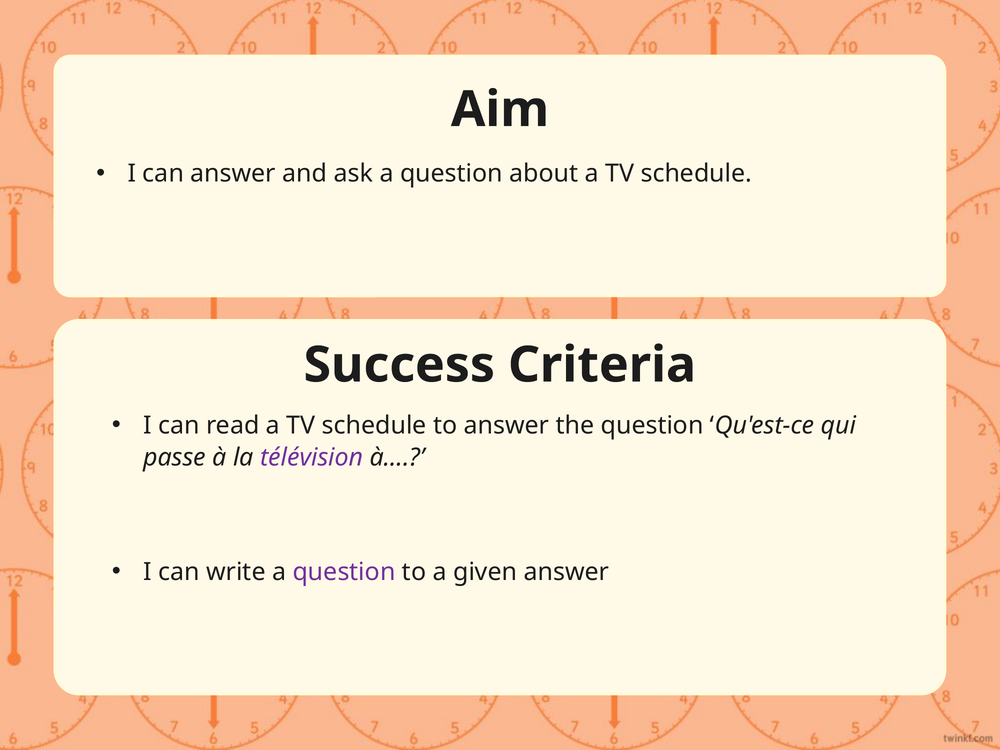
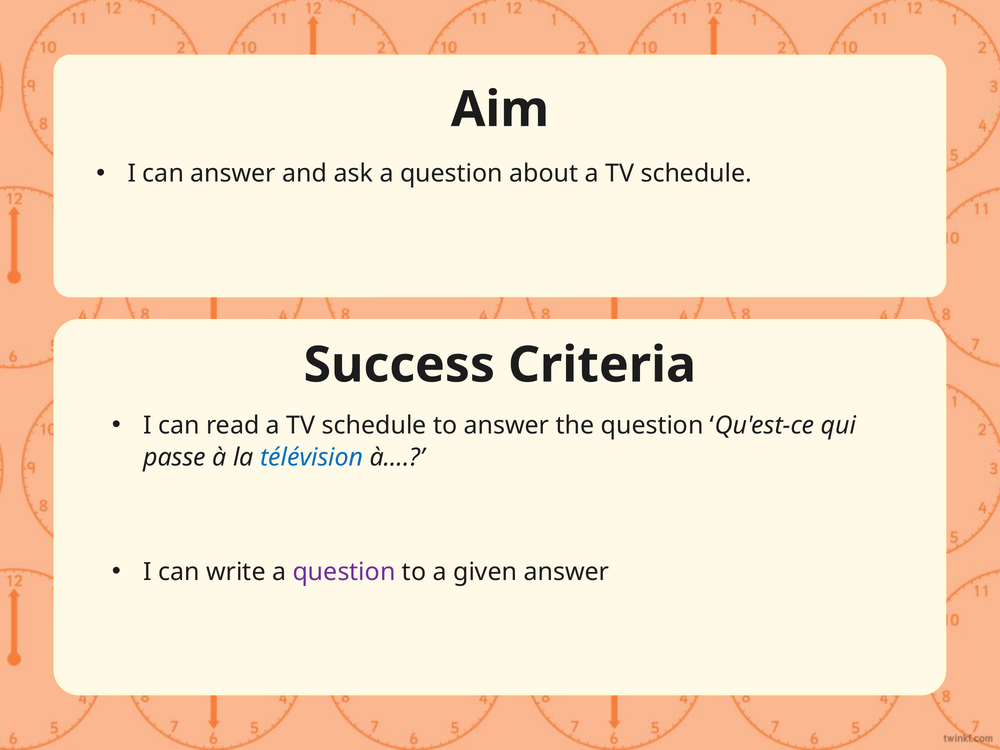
télévision colour: purple -> blue (312, 458)
